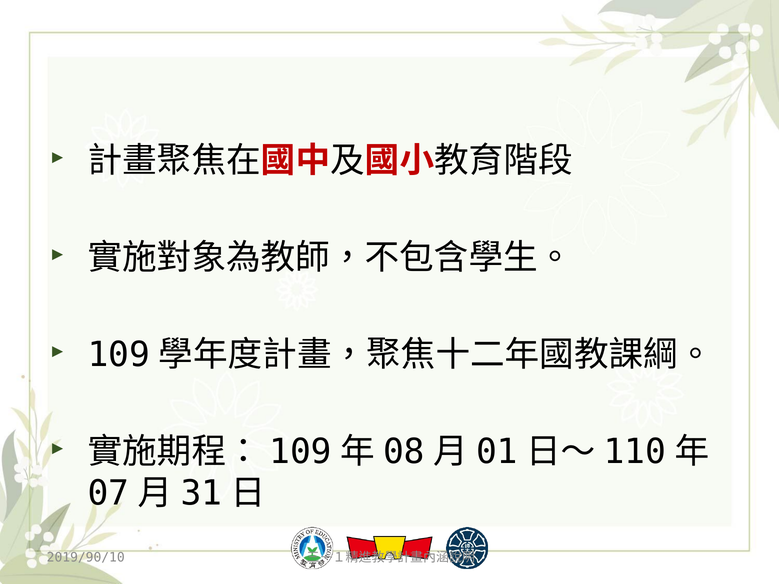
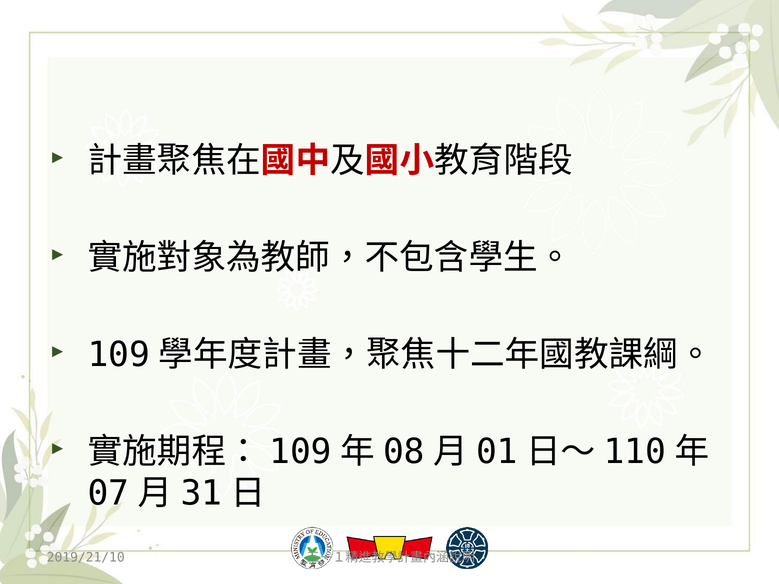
2019/90/10: 2019/90/10 -> 2019/21/10 (86, 558)
